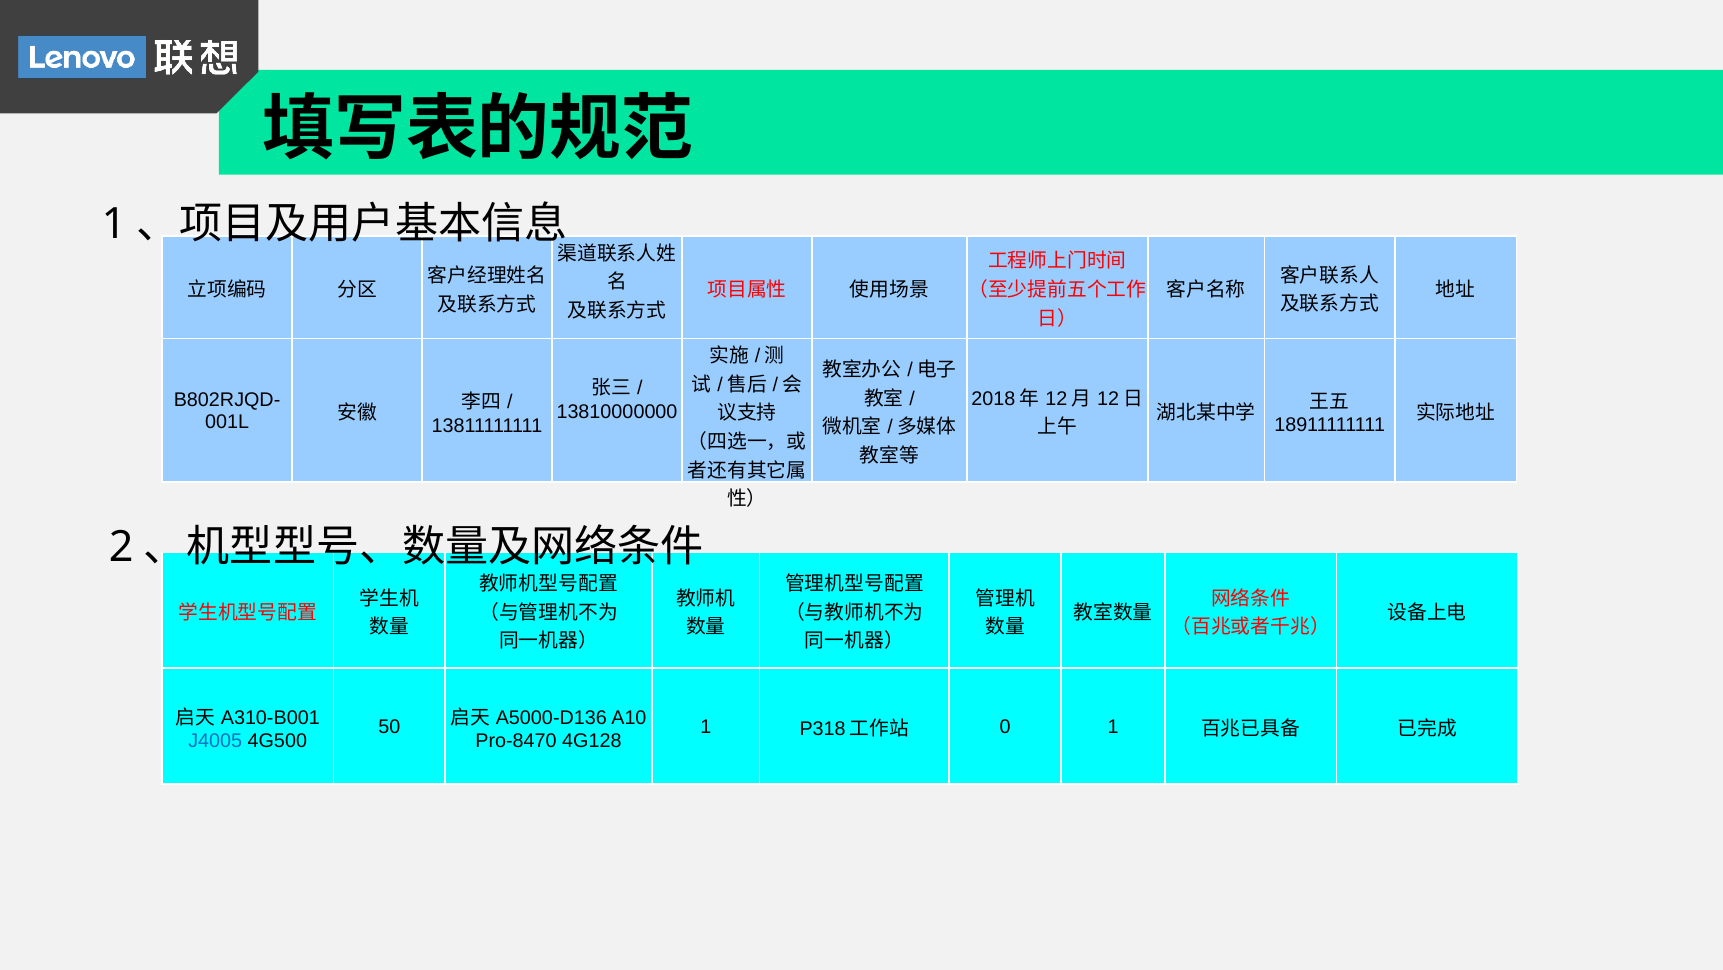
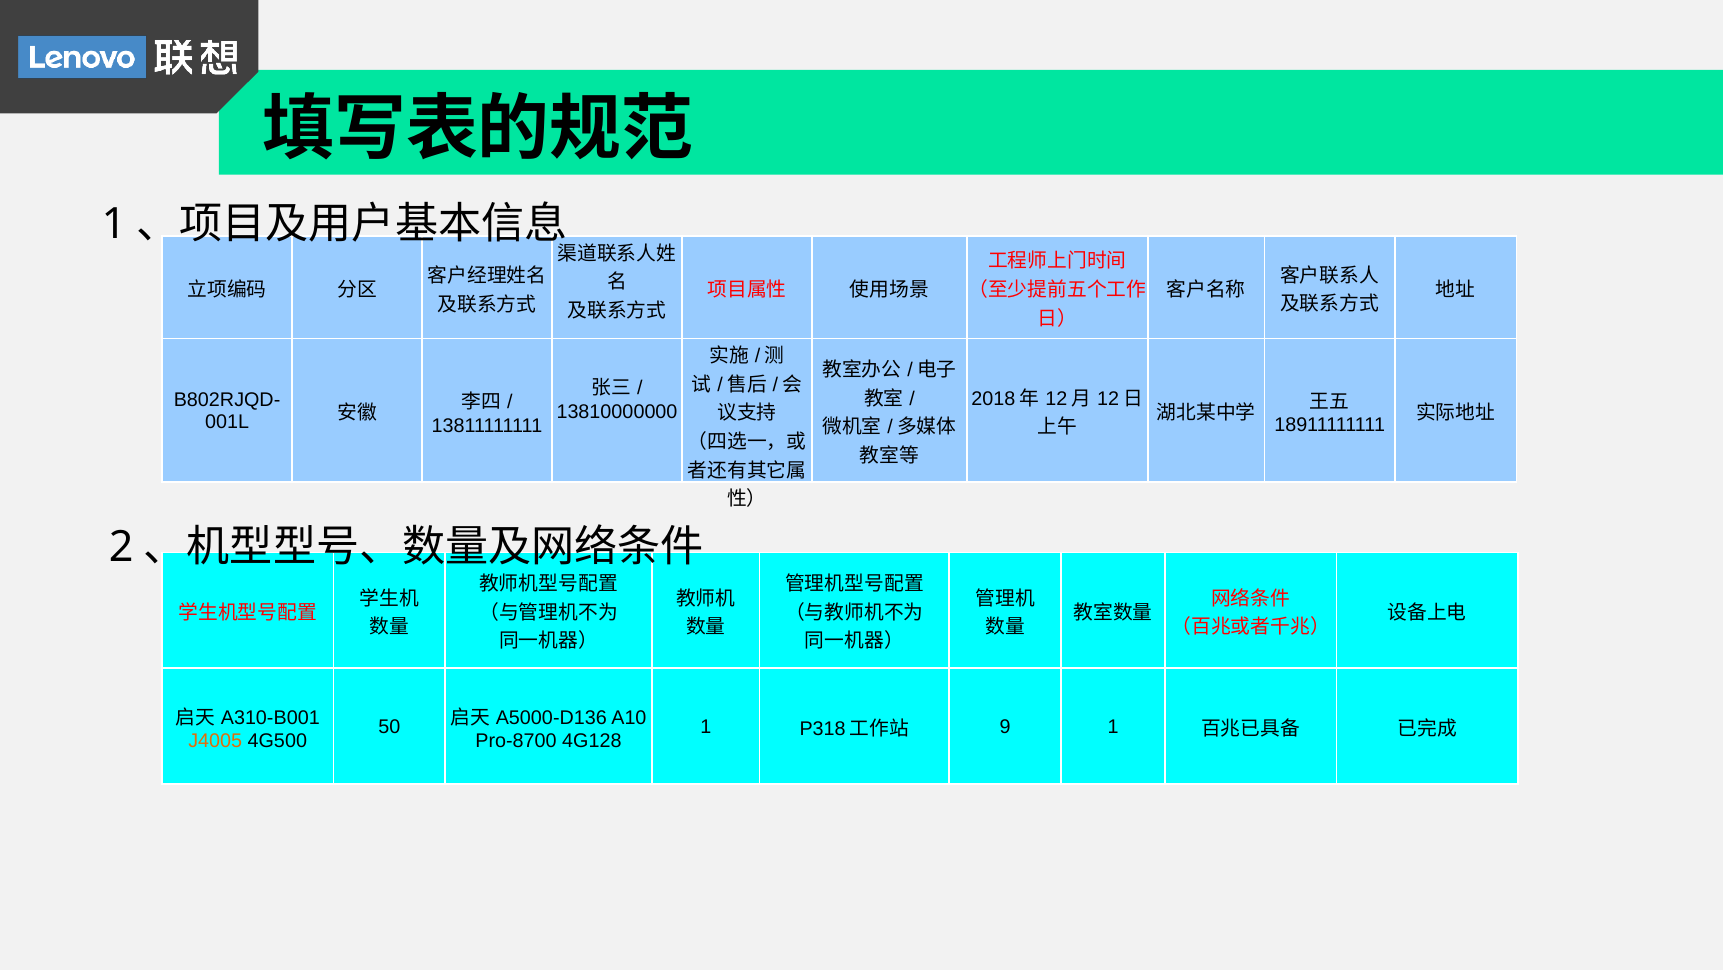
0: 0 -> 9 (1005, 726)
J4005 colour: blue -> orange (215, 741)
Pro-8470: Pro-8470 -> Pro-8700 (516, 741)
